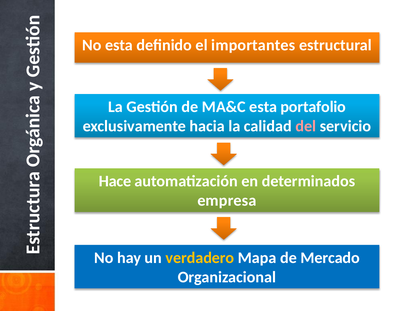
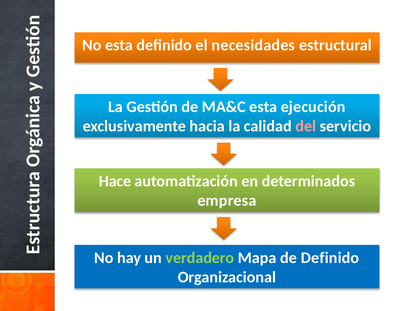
importantes: importantes -> necesidades (253, 45)
portafolio: portafolio -> ejecución (313, 107)
verdadero colour: yellow -> light green (200, 258)
de Mercado: Mercado -> Definido (330, 258)
